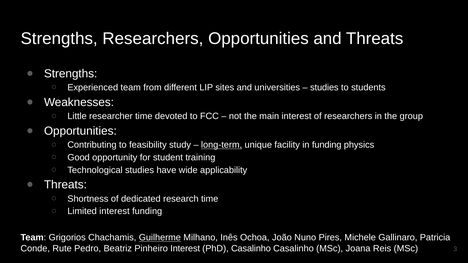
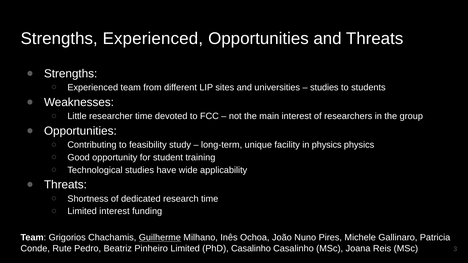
Strengths Researchers: Researchers -> Experienced (153, 39)
long-term underline: present -> none (222, 145)
in funding: funding -> physics (327, 145)
Pinheiro Interest: Interest -> Limited (185, 249)
